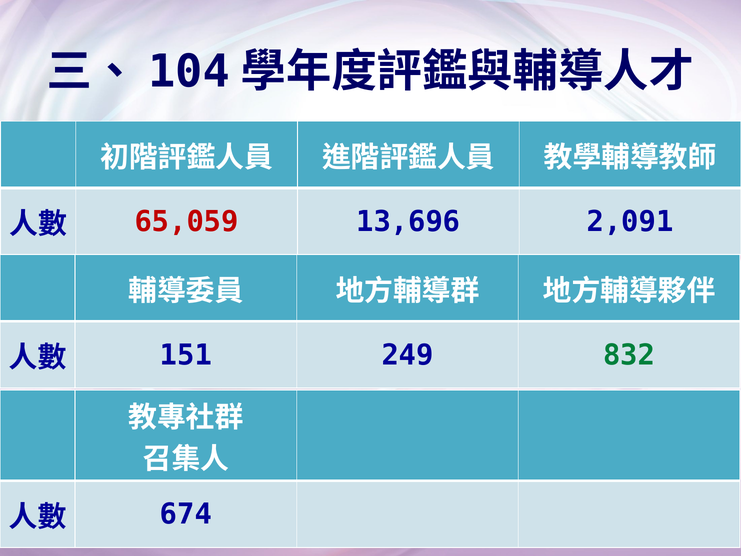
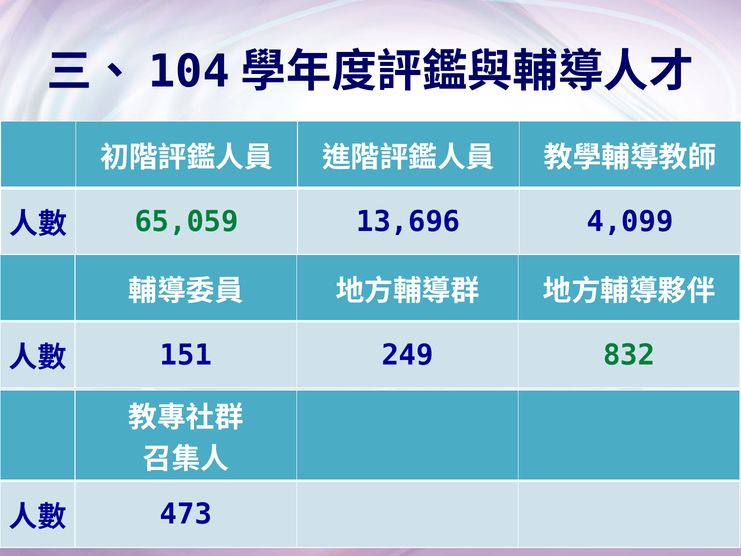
65,059 colour: red -> green (187, 222)
2,091: 2,091 -> 4,099 (630, 222)
674: 674 -> 473 (186, 514)
